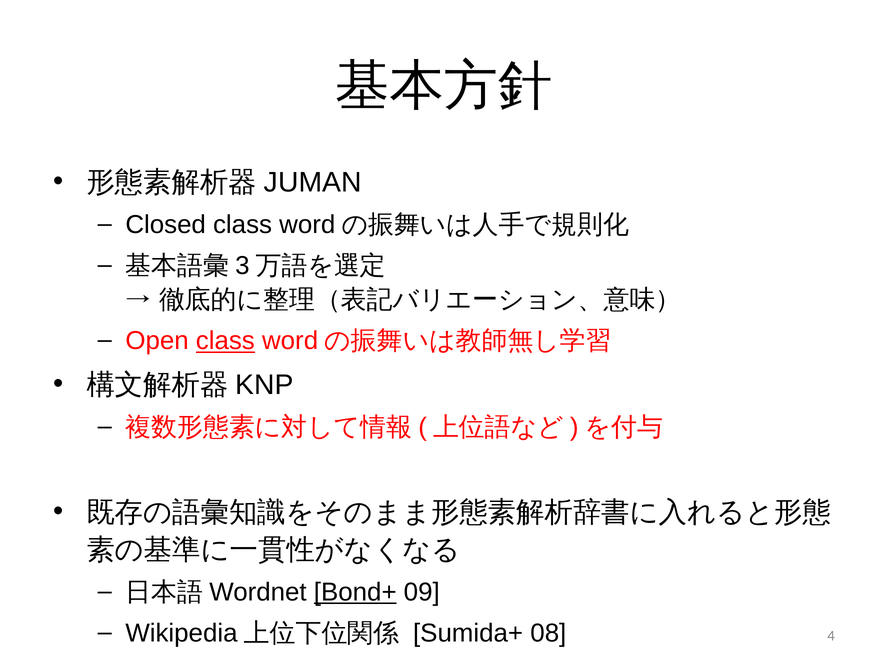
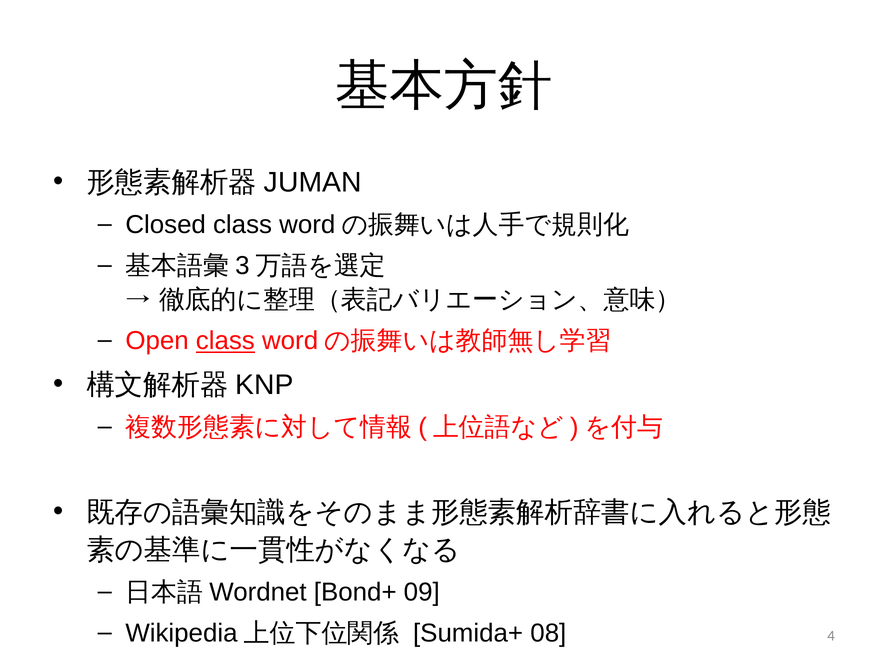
Bond+ underline: present -> none (355, 592)
